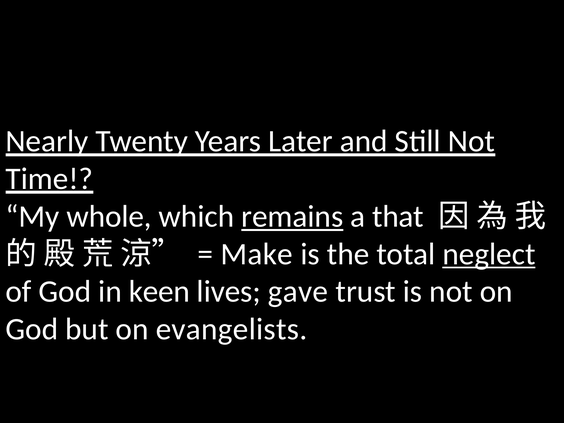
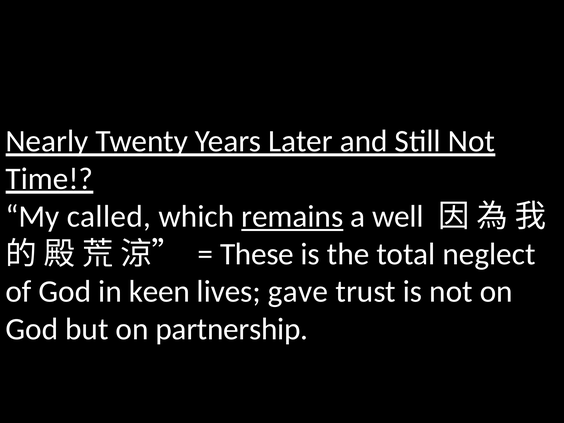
whole: whole -> called (109, 216)
that: that -> well (398, 216)
Make: Make -> These (257, 254)
neglect underline: present -> none (489, 254)
evangelists: evangelists -> partnership (232, 329)
